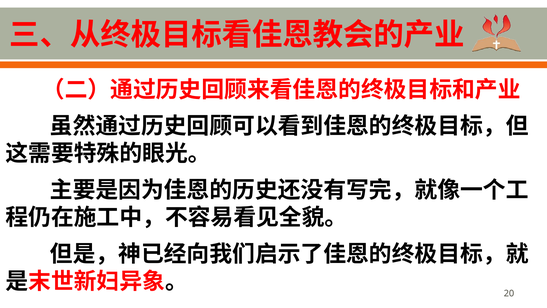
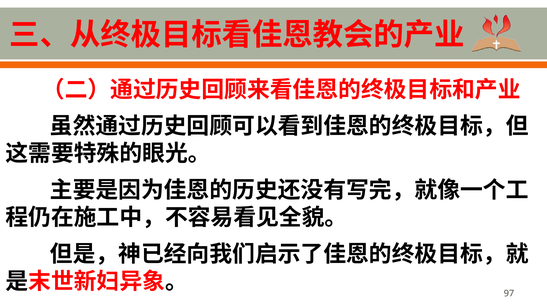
20: 20 -> 97 (509, 293)
